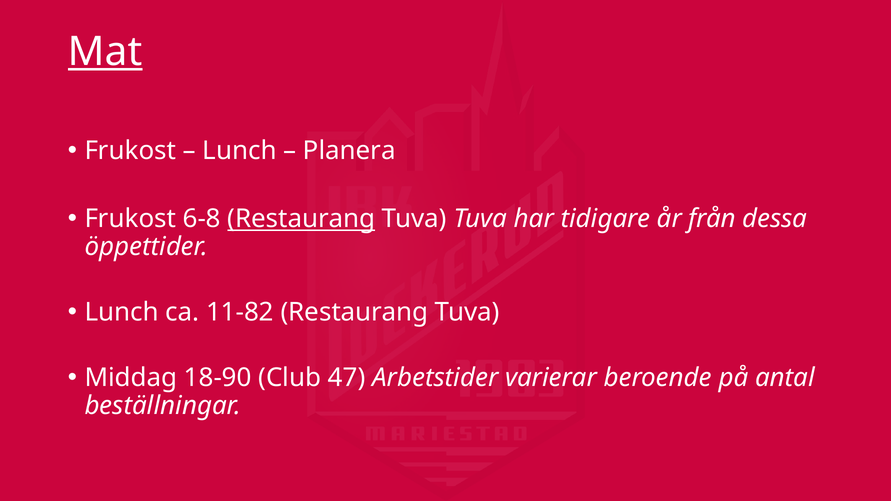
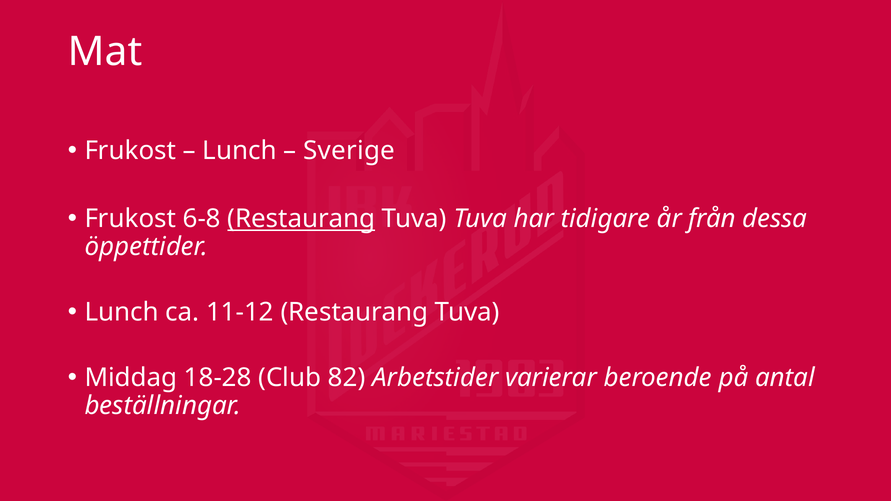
Mat underline: present -> none (105, 52)
Planera: Planera -> Sverige (349, 151)
11-82: 11-82 -> 11-12 (240, 312)
18-90: 18-90 -> 18-28 (218, 378)
47: 47 -> 82 (347, 378)
